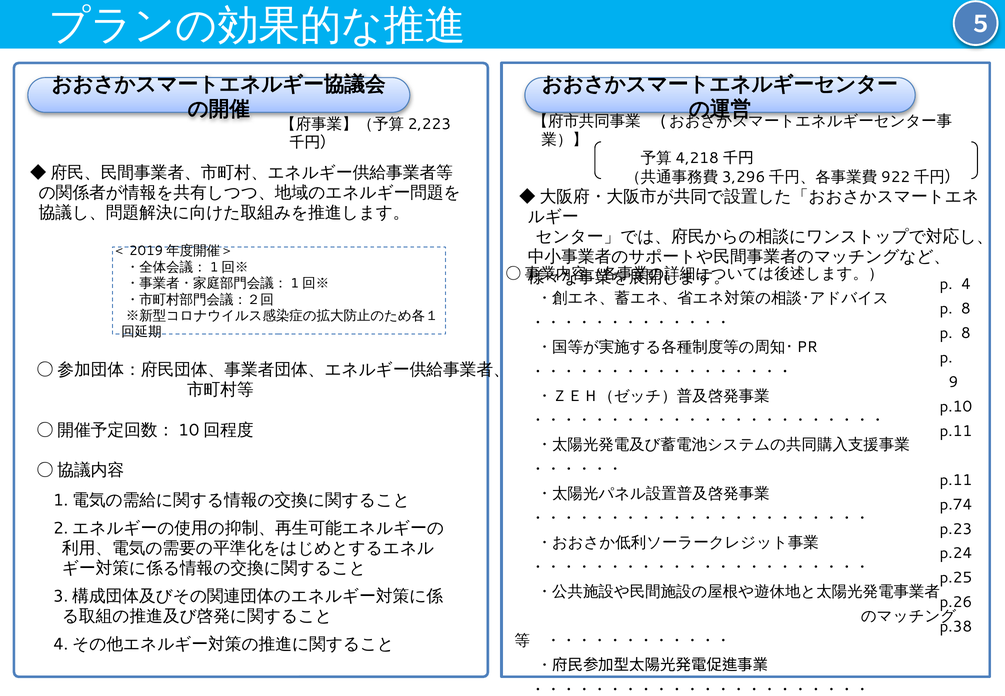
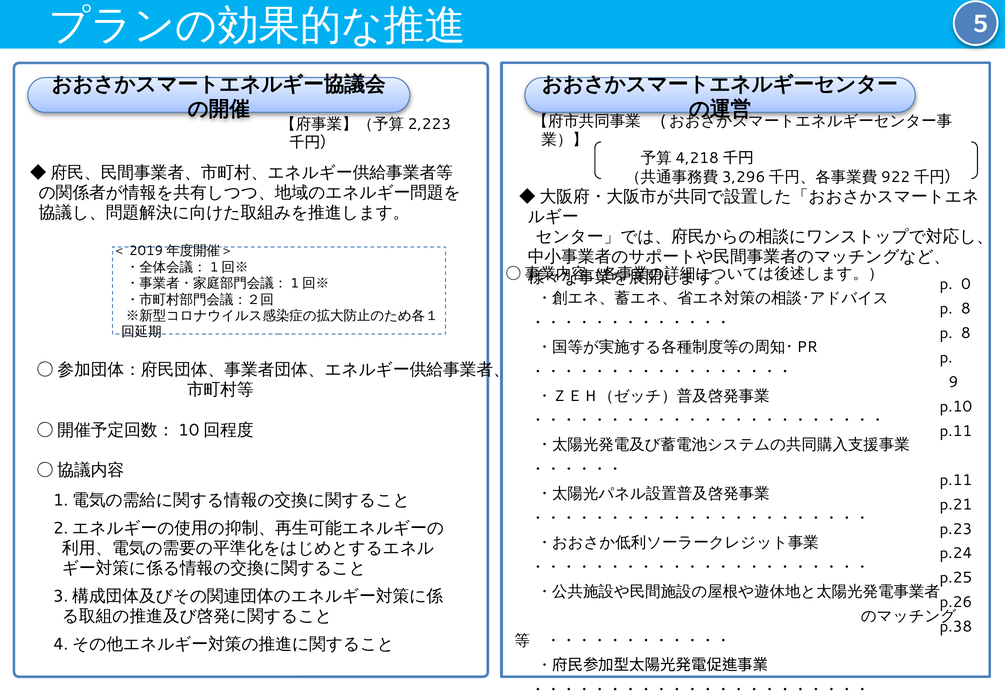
4: 4 -> 0 (966, 284)
p.74: p.74 -> p.21 (956, 504)
